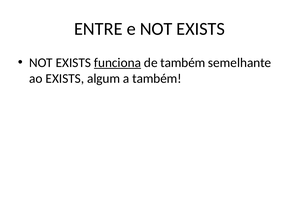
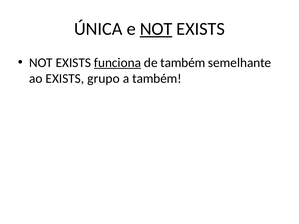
ENTRE: ENTRE -> ÚNICA (98, 29)
NOT underline: none -> present (156, 29)
algum: algum -> grupo (103, 79)
